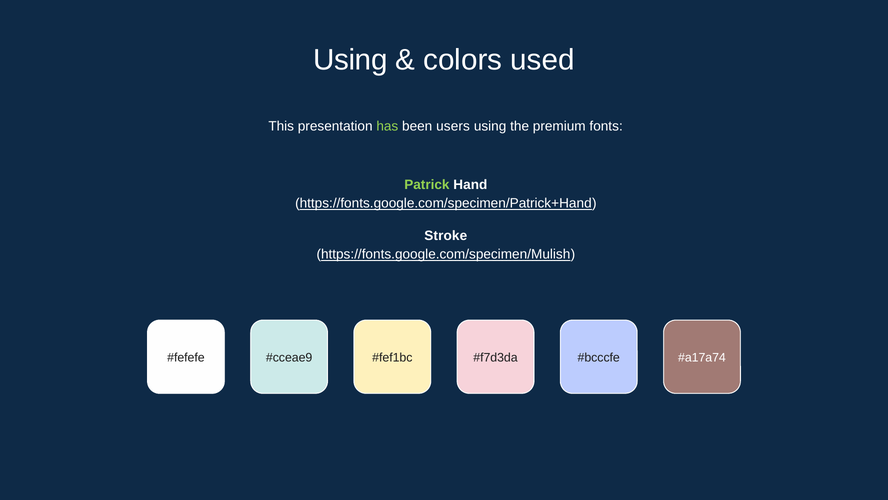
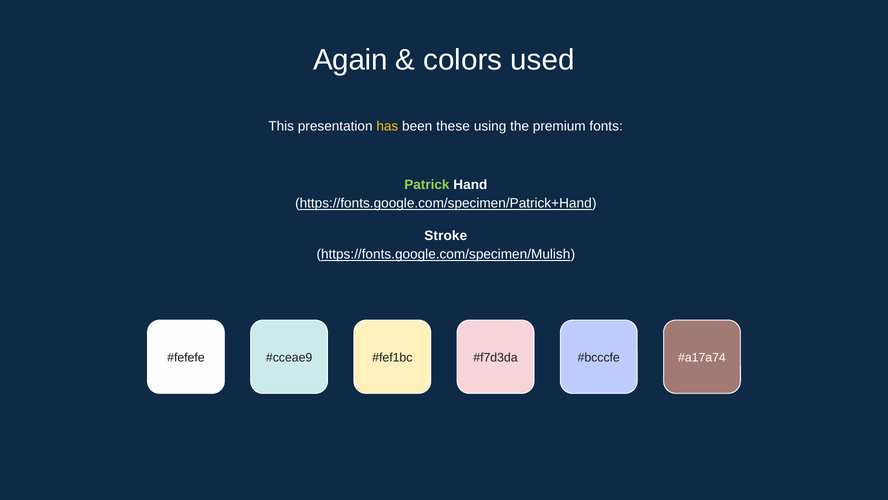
Using: Using -> Again (350, 60)
has colour: light green -> yellow (387, 126)
users: users -> these (453, 126)
